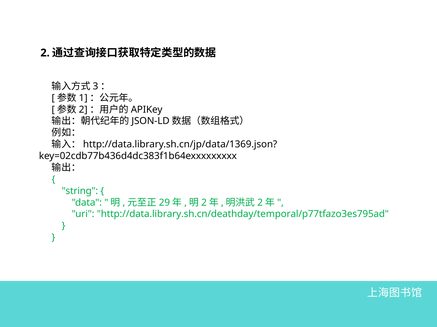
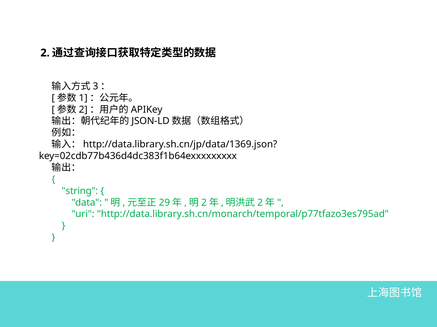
http://data.library.sh.cn/deathday/temporal/p77tfazo3es795ad: http://data.library.sh.cn/deathday/temporal/p77tfazo3es795ad -> http://data.library.sh.cn/monarch/temporal/p77tfazo3es795ad (243, 215)
